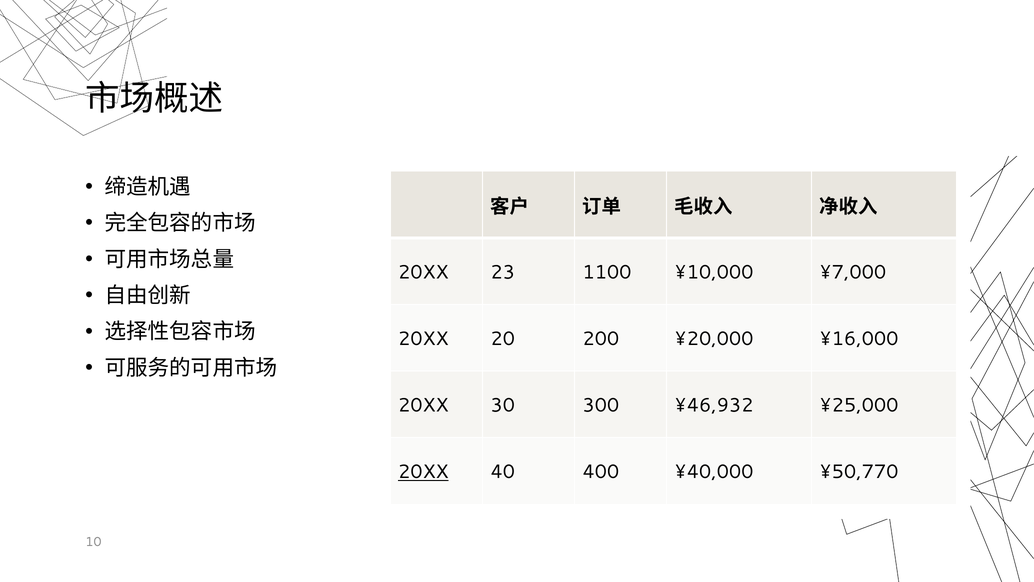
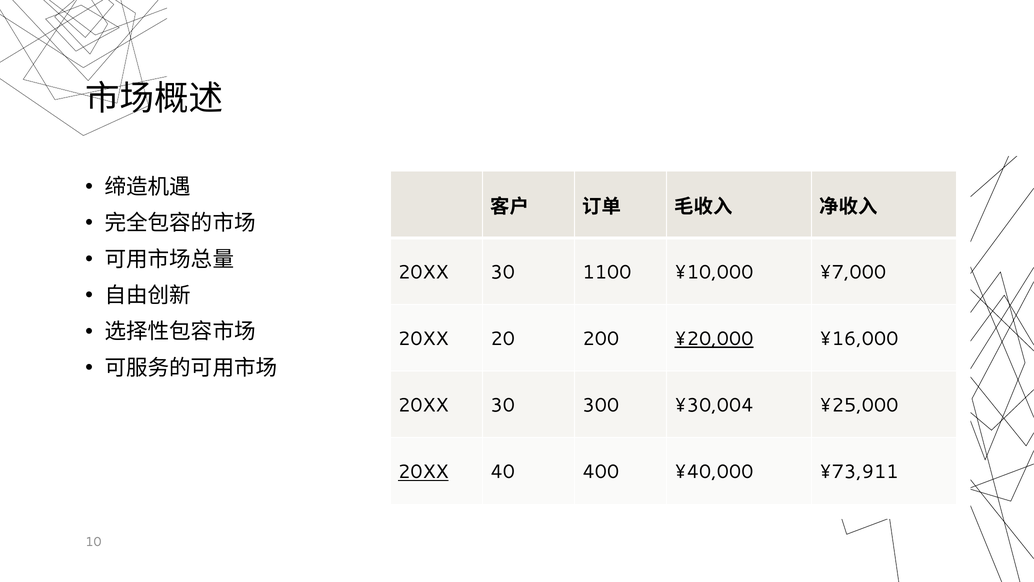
23: 23 -> 30 (503, 272)
¥20,000 underline: none -> present (714, 339)
¥46,932: ¥46,932 -> ¥30,004 (714, 405)
¥50,770: ¥50,770 -> ¥73,911 (859, 472)
